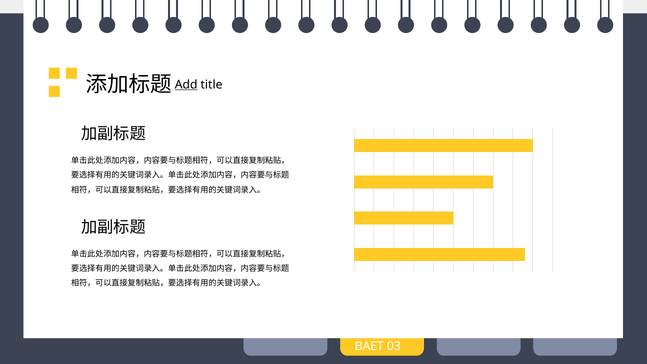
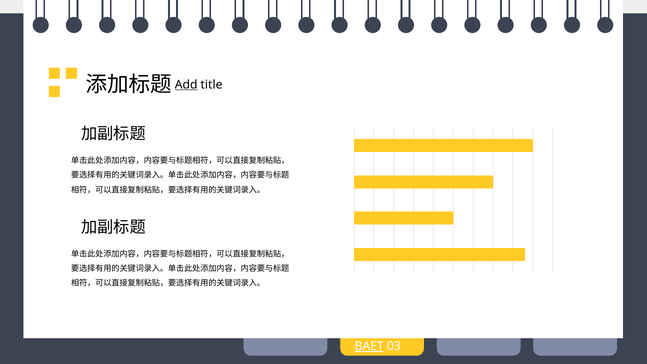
BAET underline: none -> present (369, 346)
